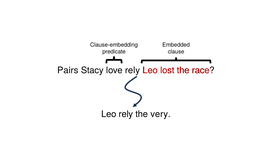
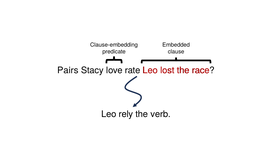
love rely: rely -> rate (133, 70)
very: very -> verb (161, 114)
